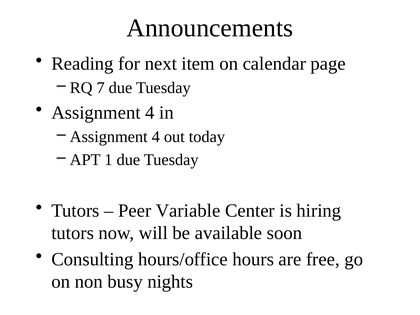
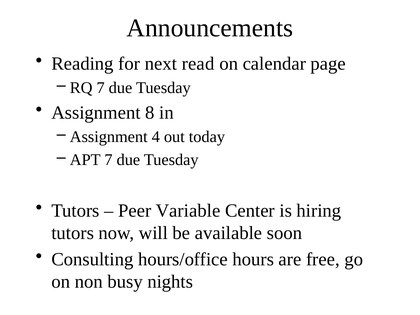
item: item -> read (198, 64)
4: 4 -> 8 (150, 113)
APT 1: 1 -> 7 (108, 160)
